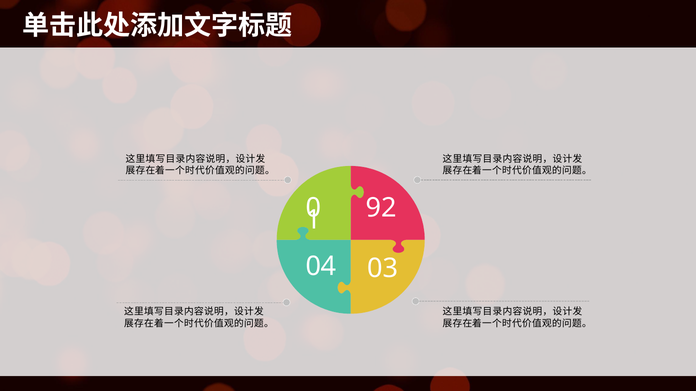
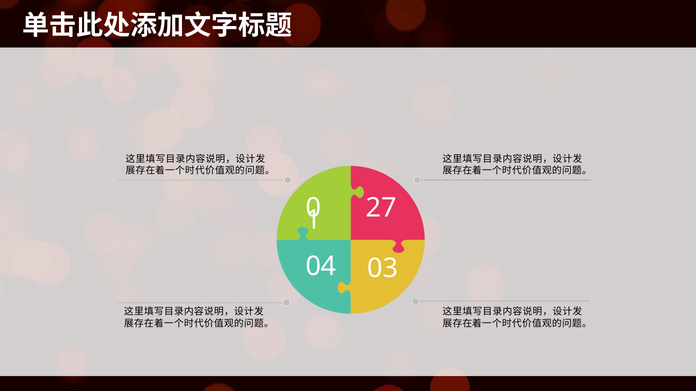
92: 92 -> 27 (381, 208)
